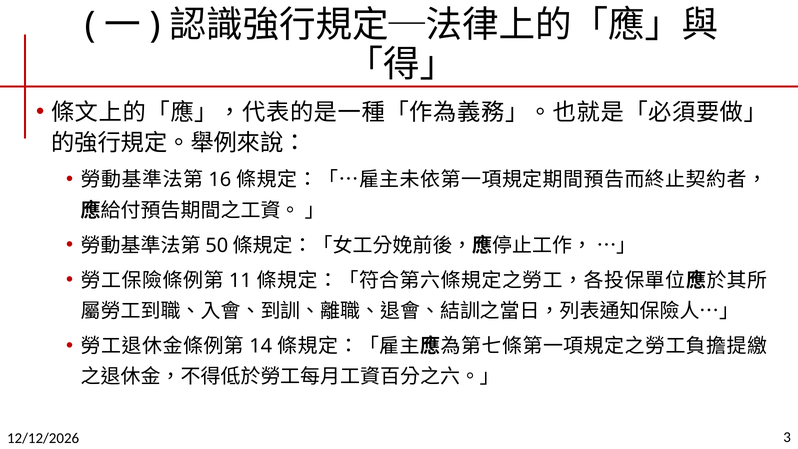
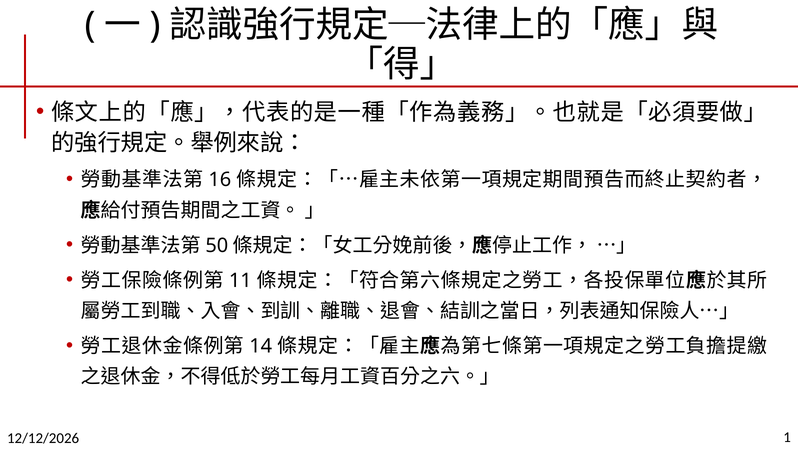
3: 3 -> 1 (787, 437)
